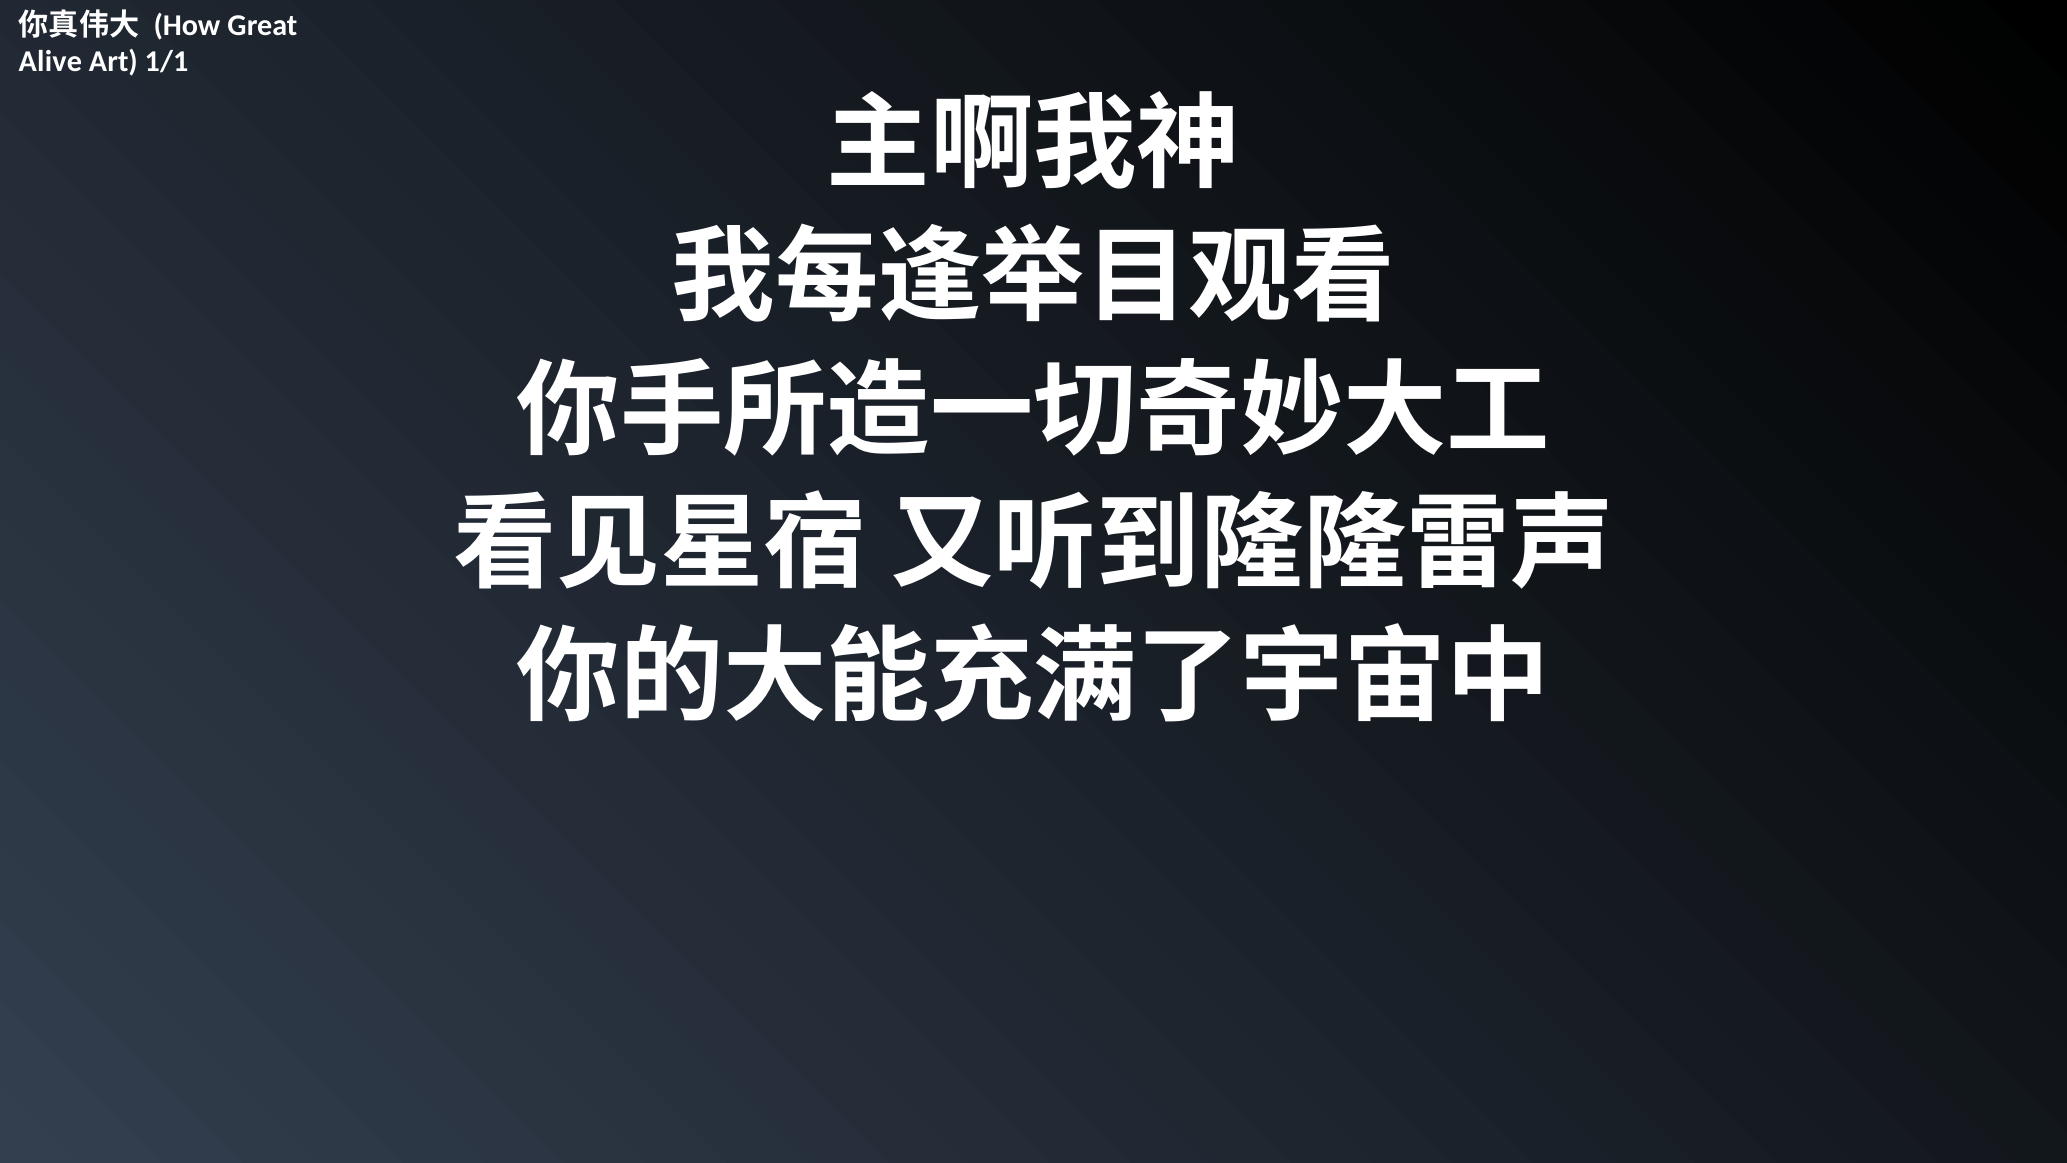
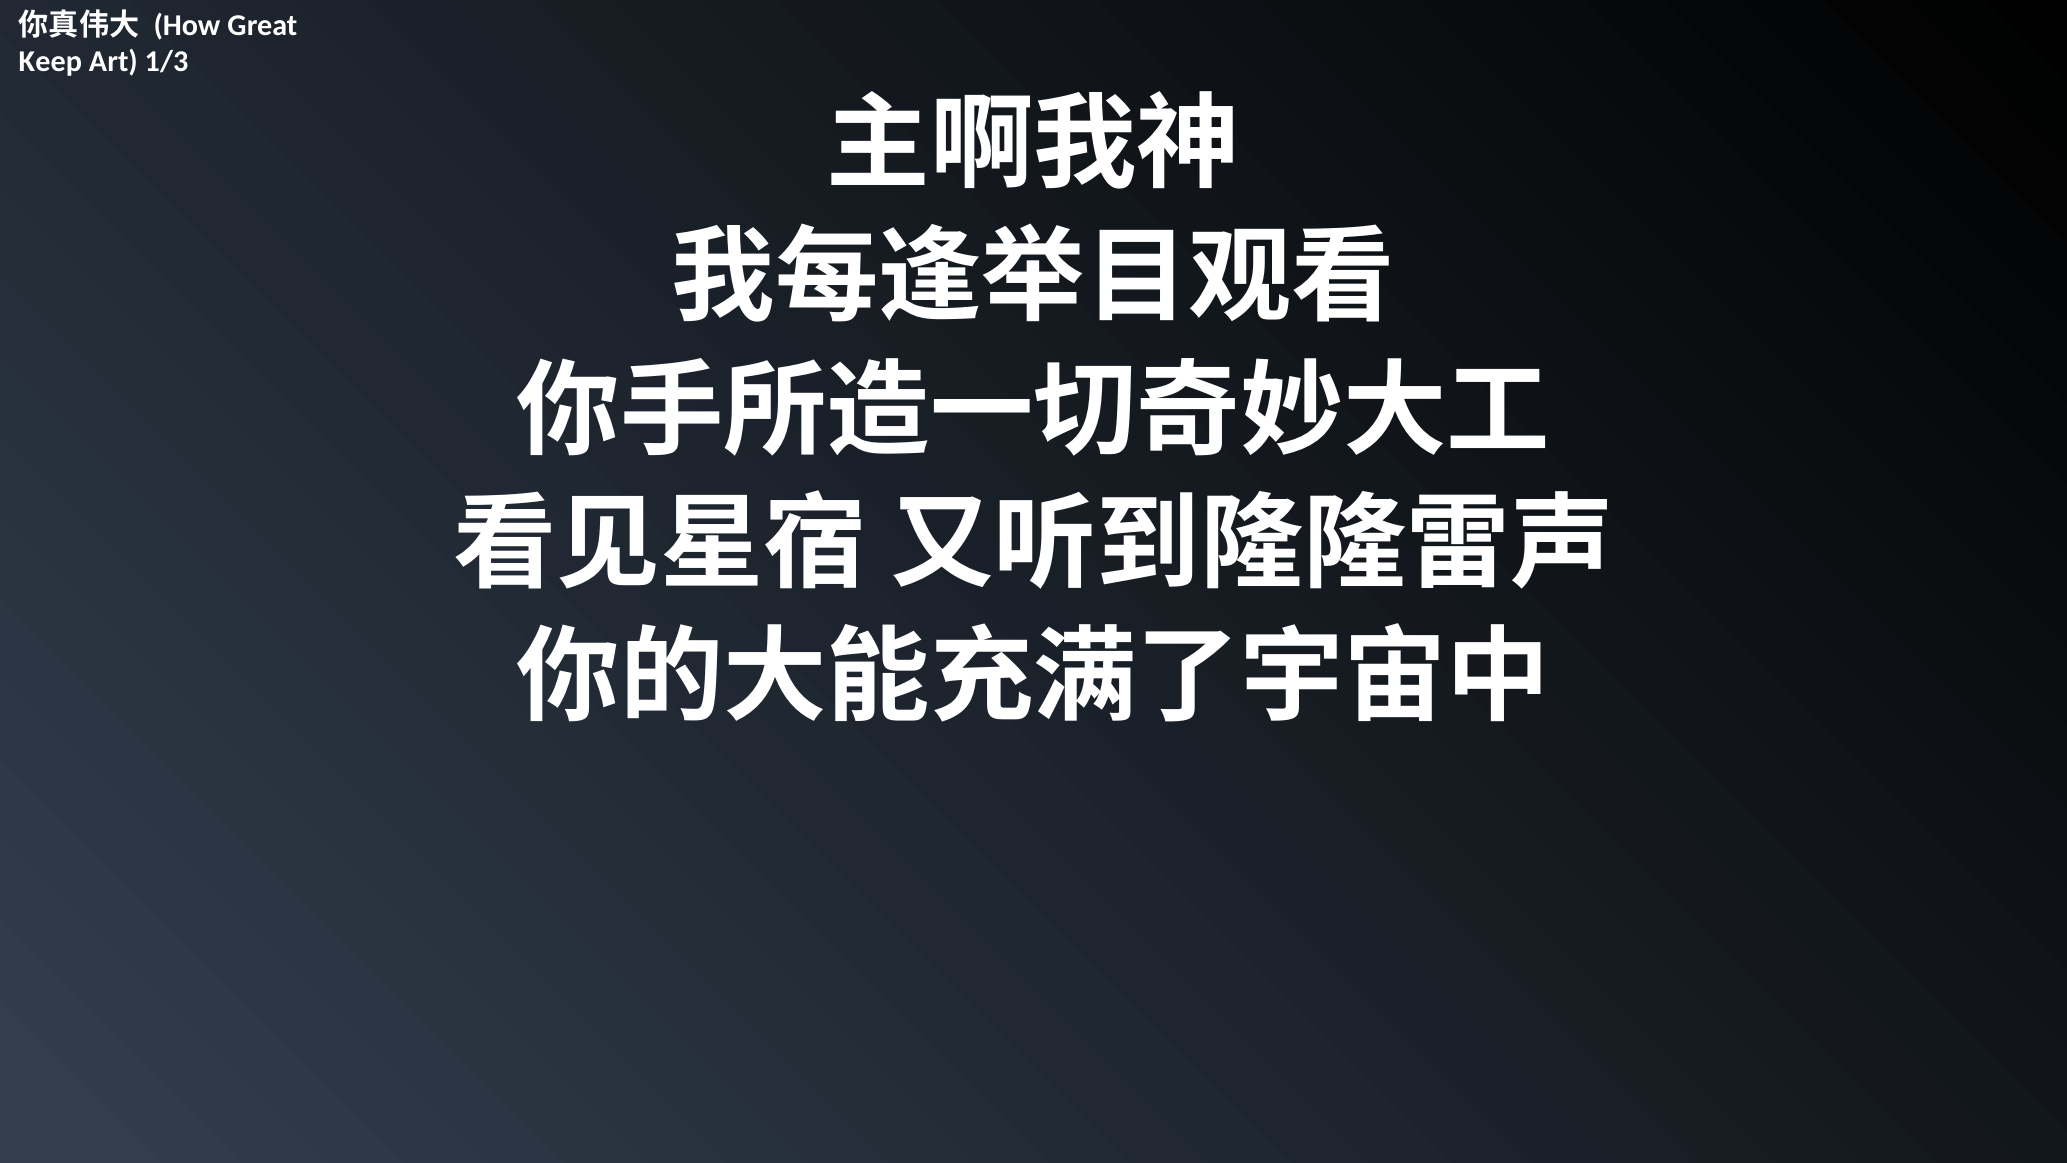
Alive: Alive -> Keep (50, 61)
1/1: 1/1 -> 1/3 (166, 61)
